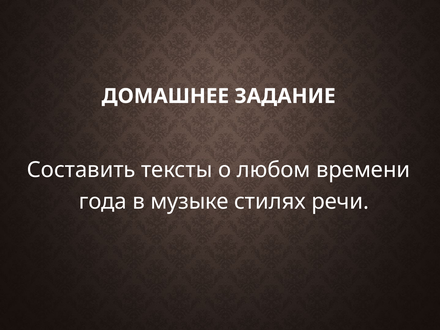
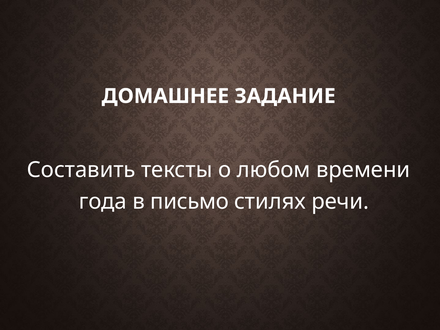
музыке: музыке -> письмо (190, 202)
